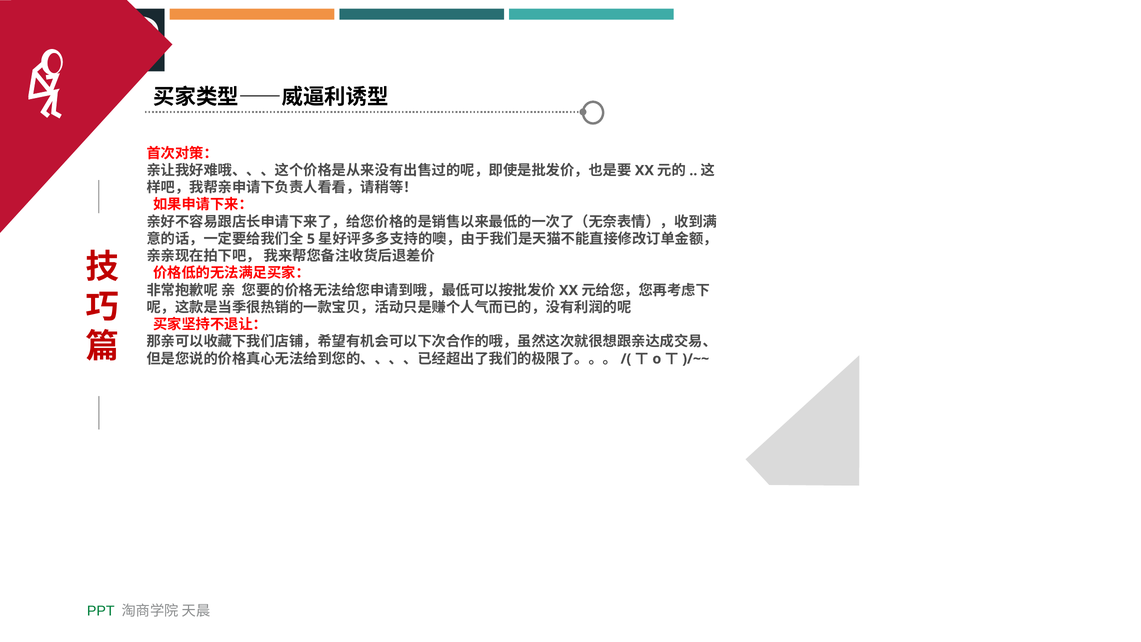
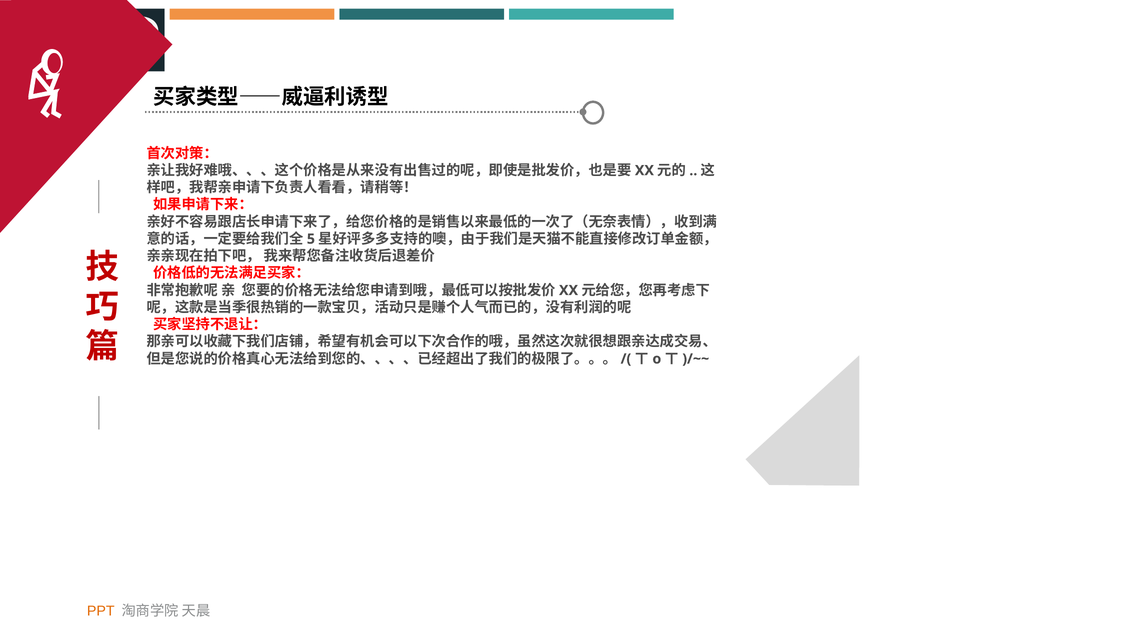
PPT colour: green -> orange (101, 611)
